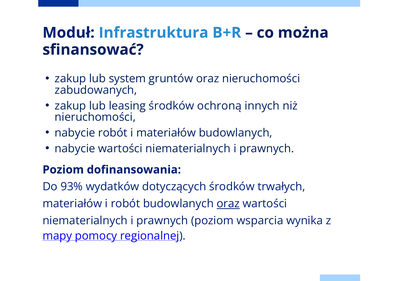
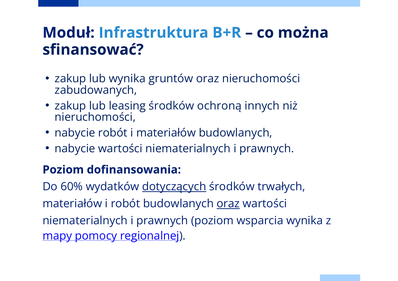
lub system: system -> wynika (127, 79)
93%: 93% -> 60% (72, 187)
dotyczących underline: none -> present (174, 187)
